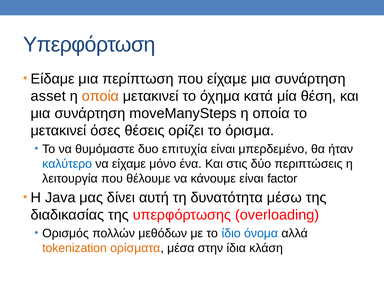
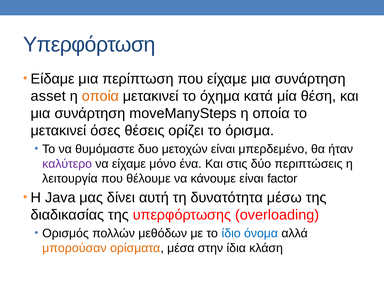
επιτυχία: επιτυχία -> μετοχών (185, 149)
καλύτερο colour: blue -> purple (67, 164)
tokenization: tokenization -> μπορούσαν (74, 248)
